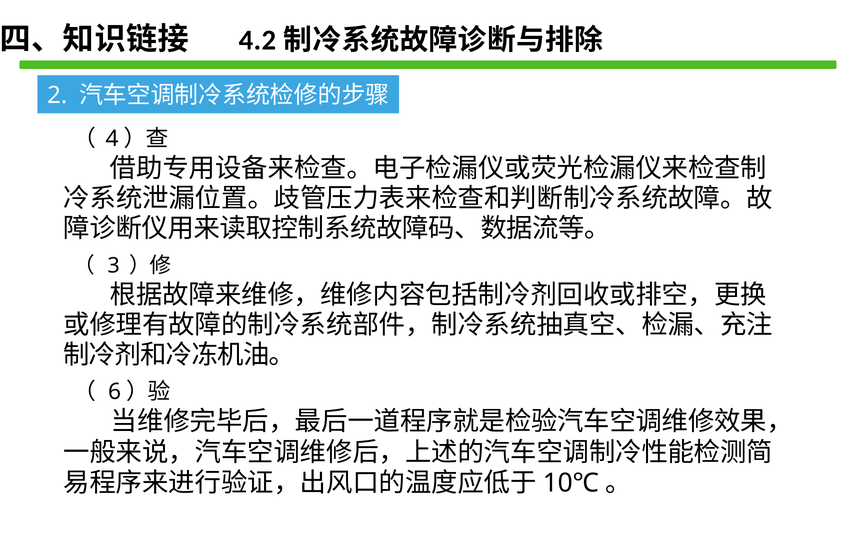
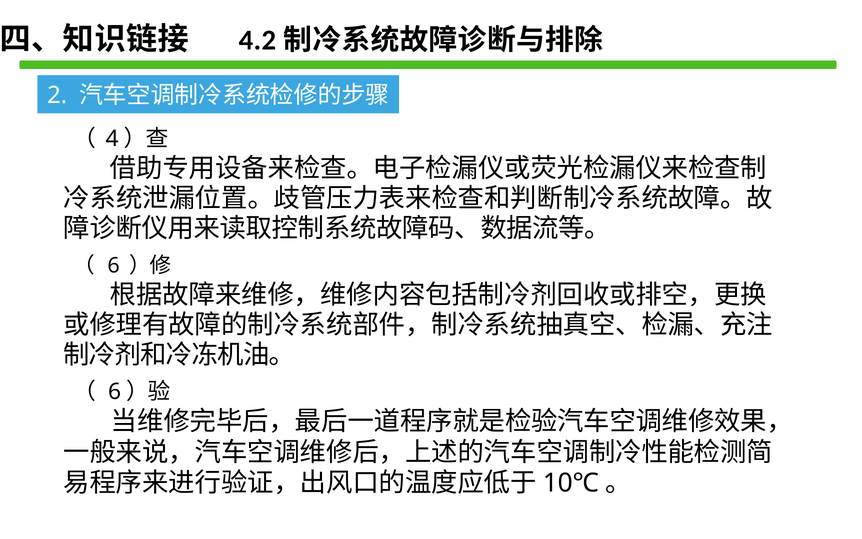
3: 3 -> 6 (114, 266)
